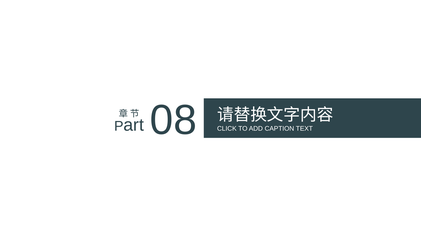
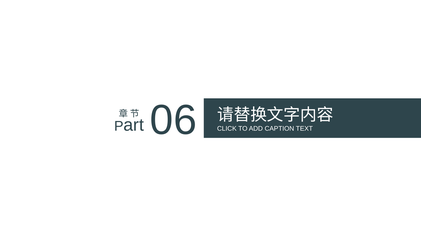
08: 08 -> 06 (173, 120)
